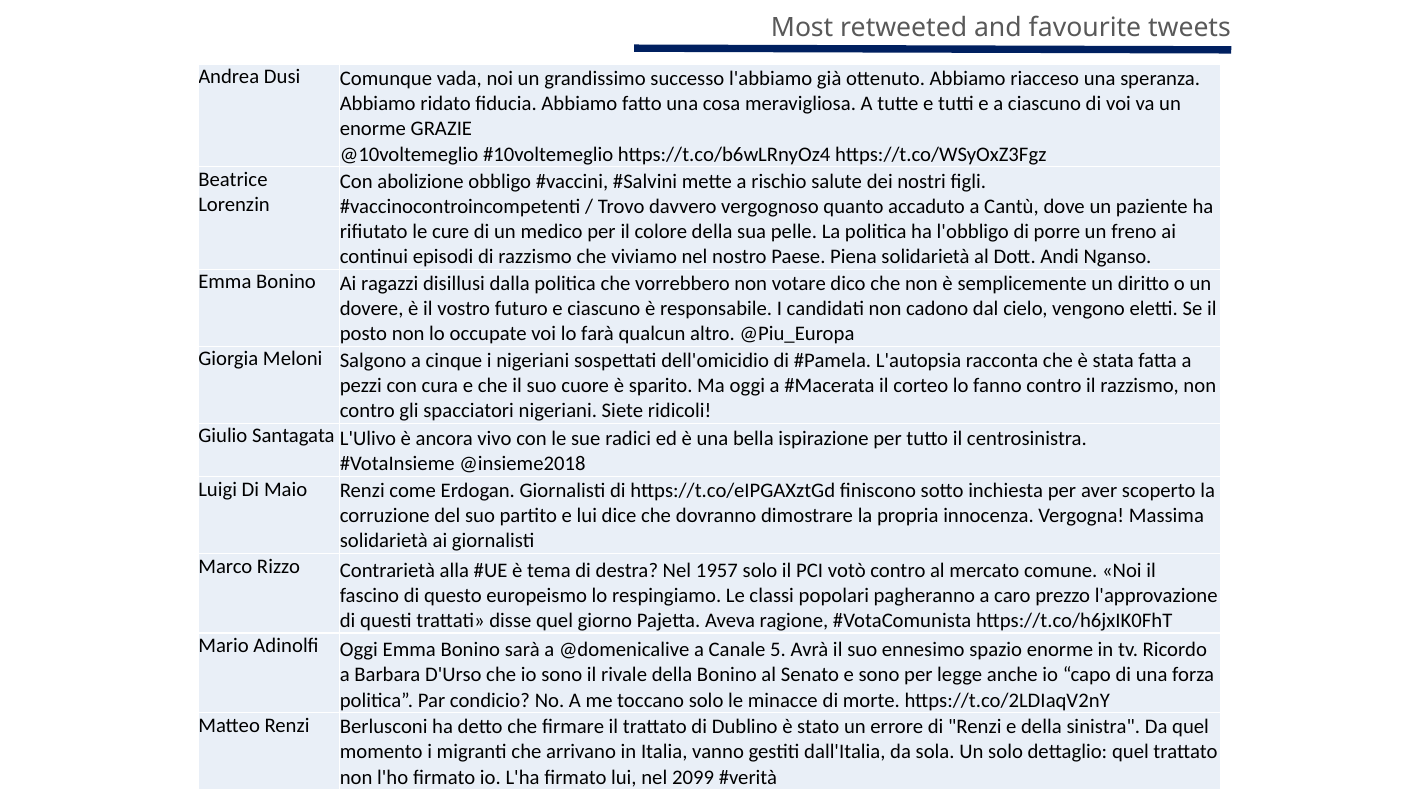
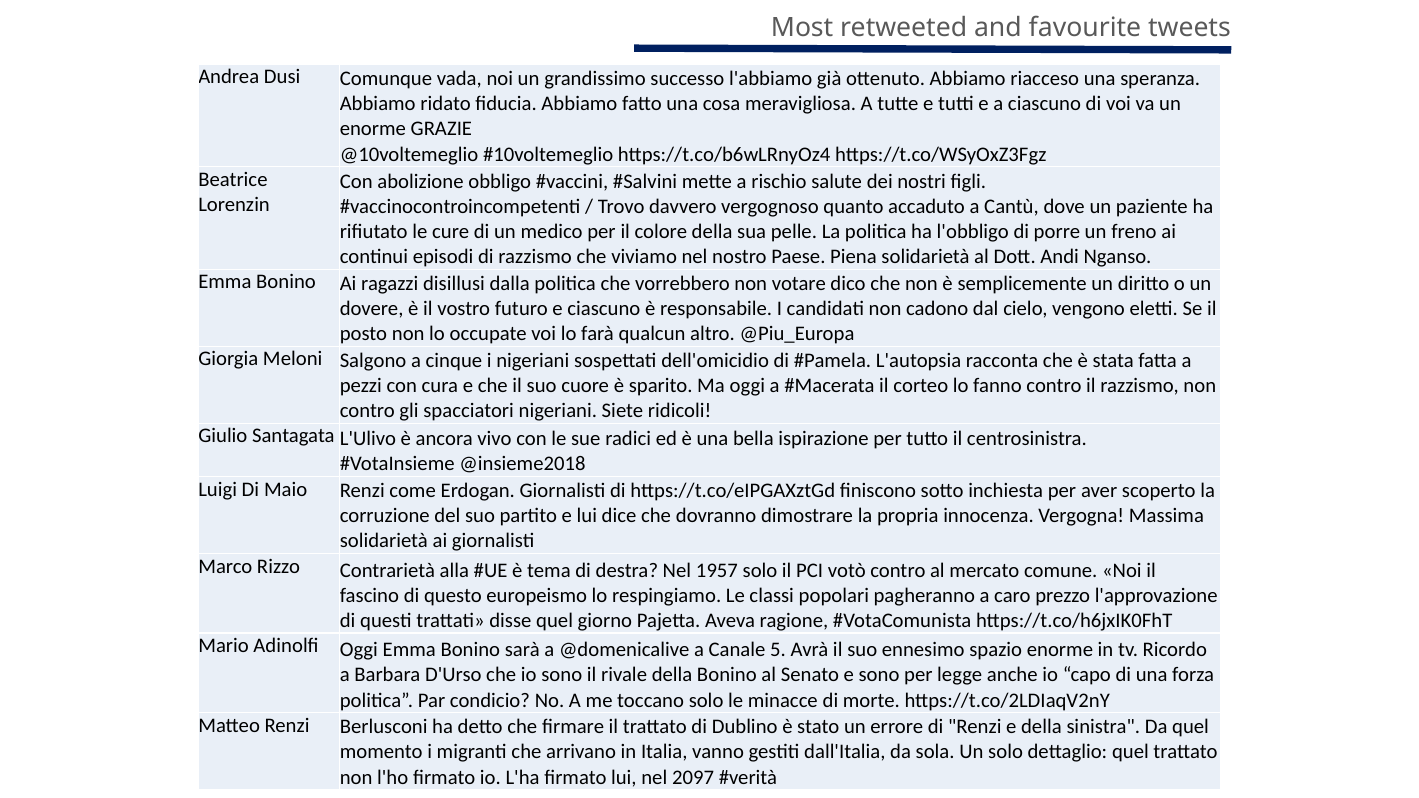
2099: 2099 -> 2097 (693, 777)
